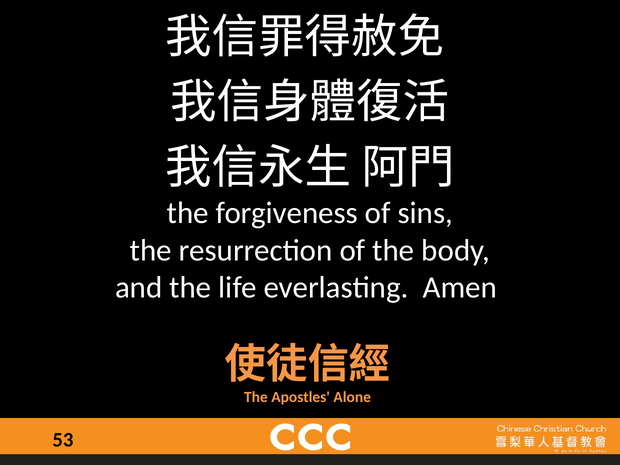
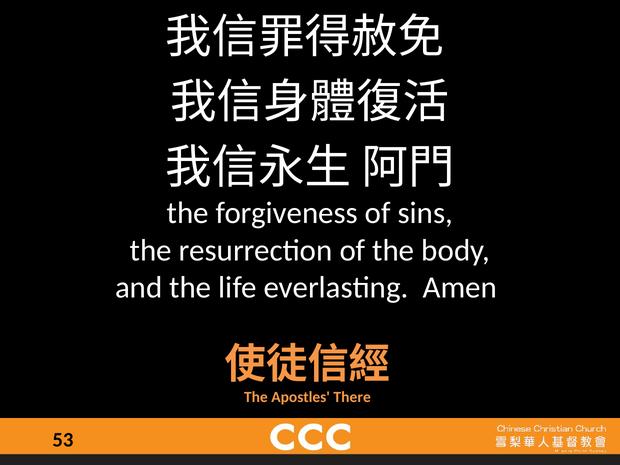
Alone: Alone -> There (352, 397)
